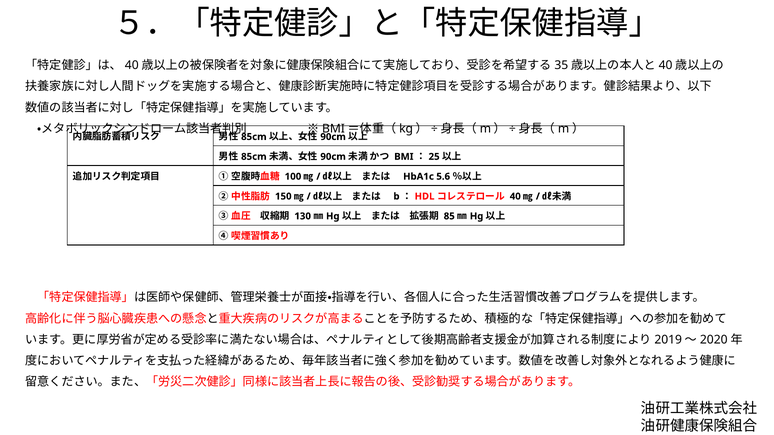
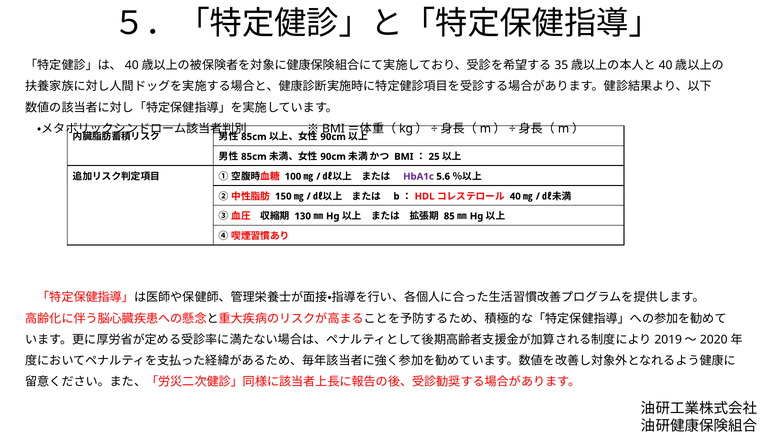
HbA1c colour: black -> purple (418, 177)
